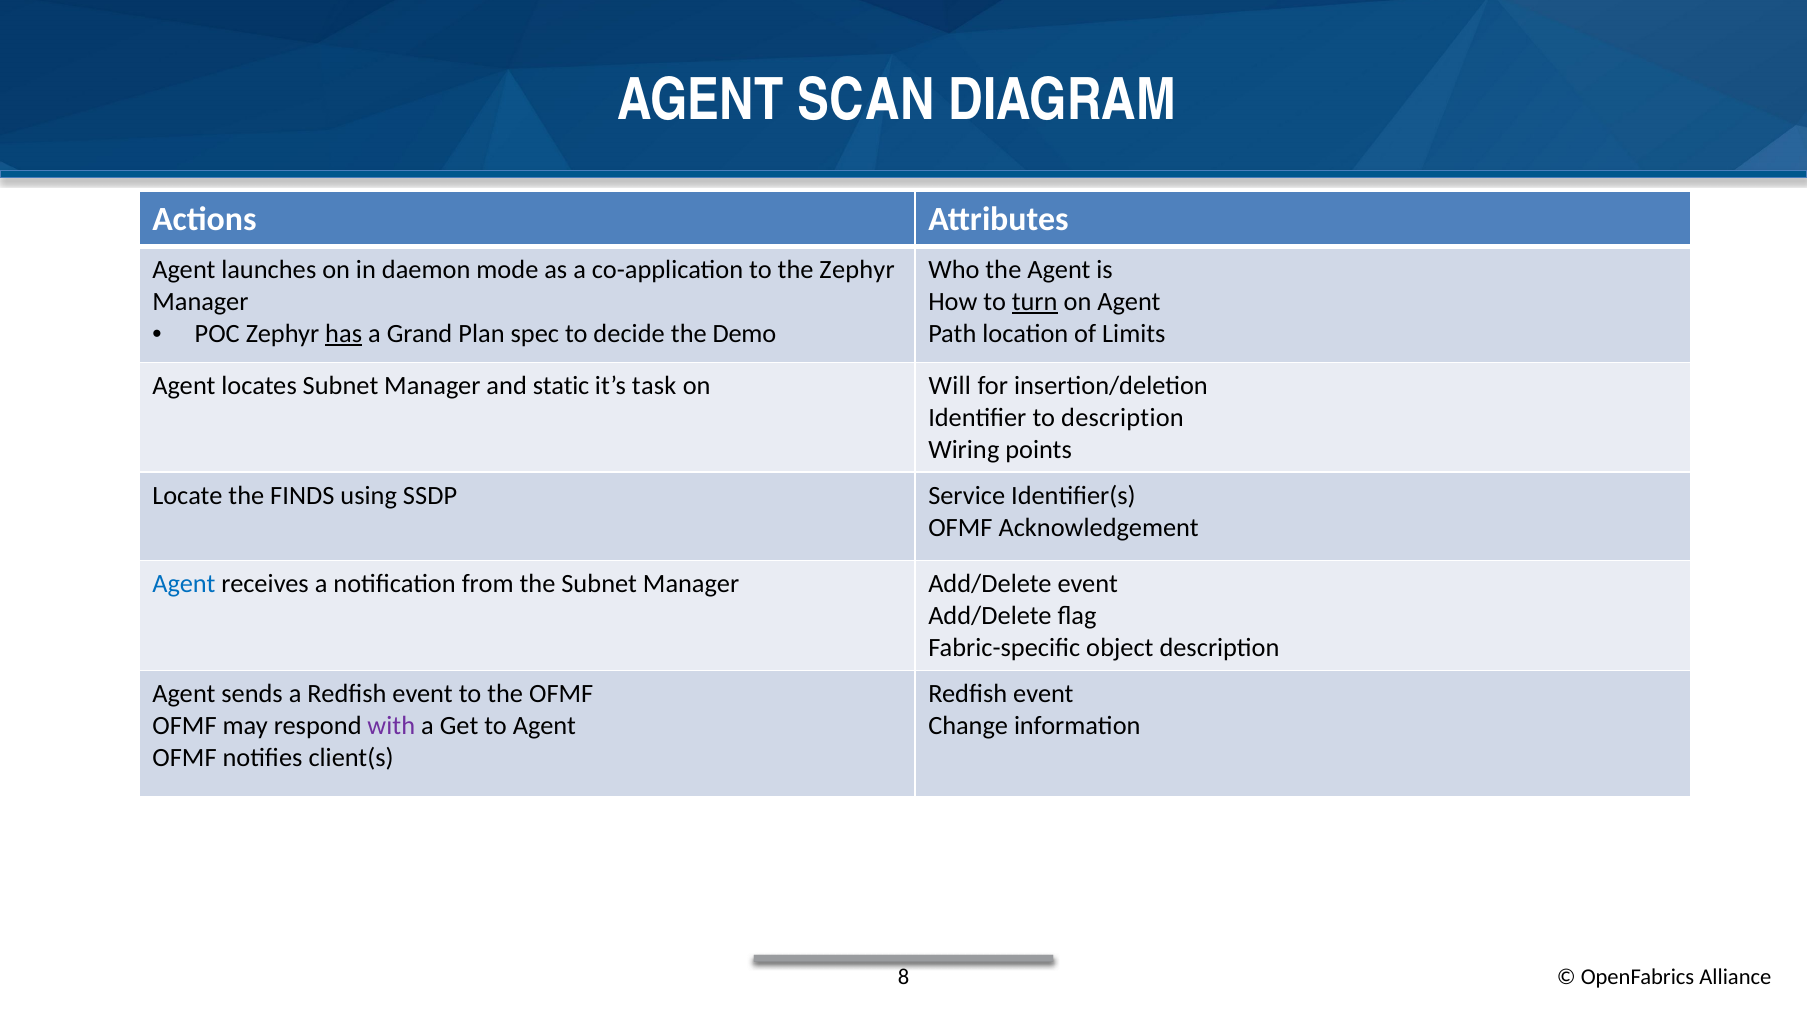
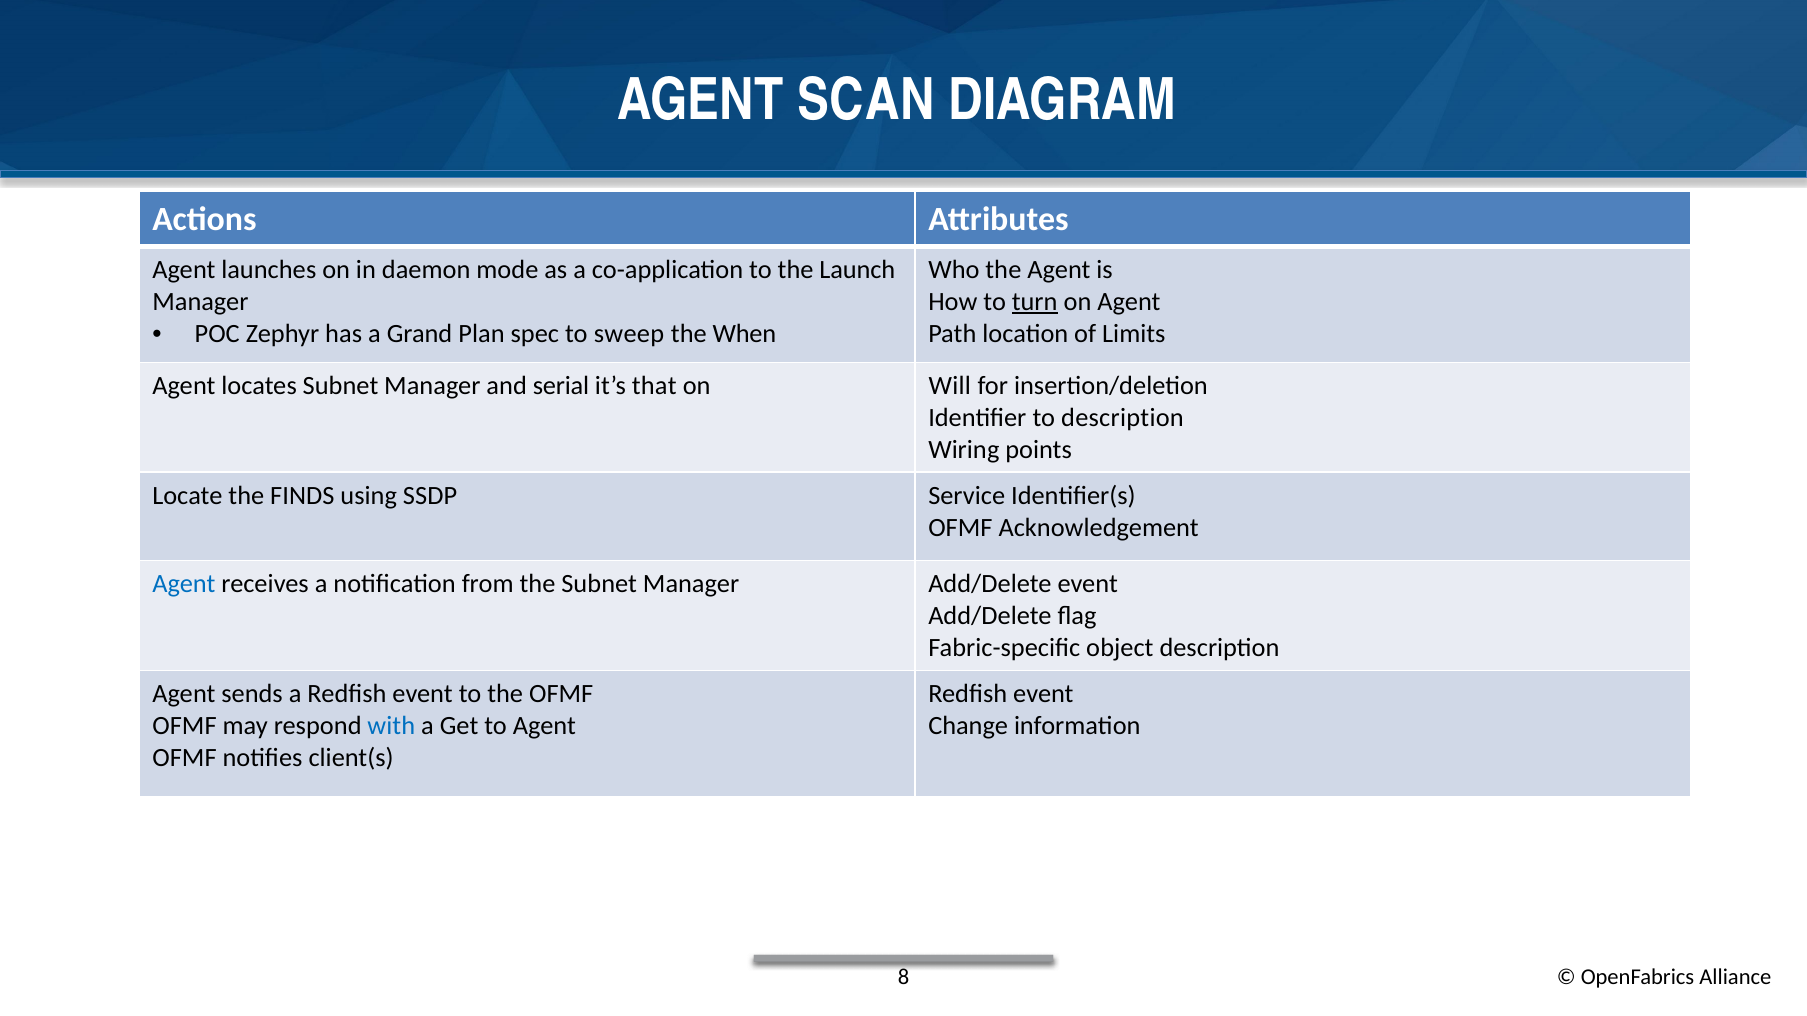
the Zephyr: Zephyr -> Launch (857, 270)
has underline: present -> none (344, 334)
decide: decide -> sweep (629, 334)
Demo: Demo -> When (744, 334)
static: static -> serial (561, 386)
task: task -> that (654, 386)
with colour: purple -> blue (391, 726)
